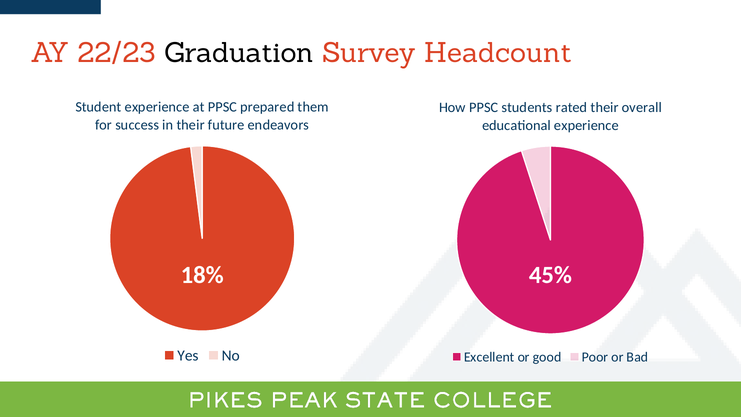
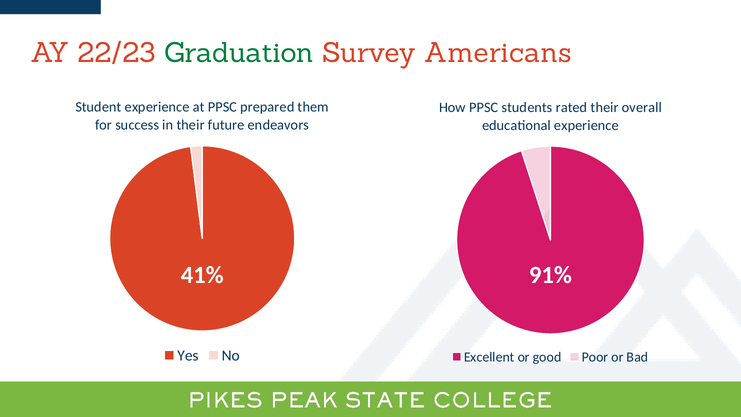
Graduation colour: black -> green (239, 53)
Headcount: Headcount -> Americans (498, 53)
18%: 18% -> 41% (202, 275)
45%: 45% -> 91% (550, 275)
